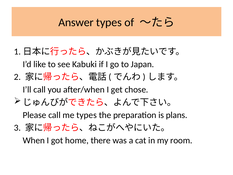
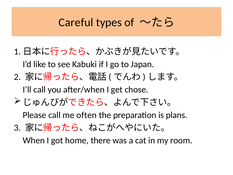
Answer: Answer -> Careful (76, 22)
me types: types -> often (87, 115)
